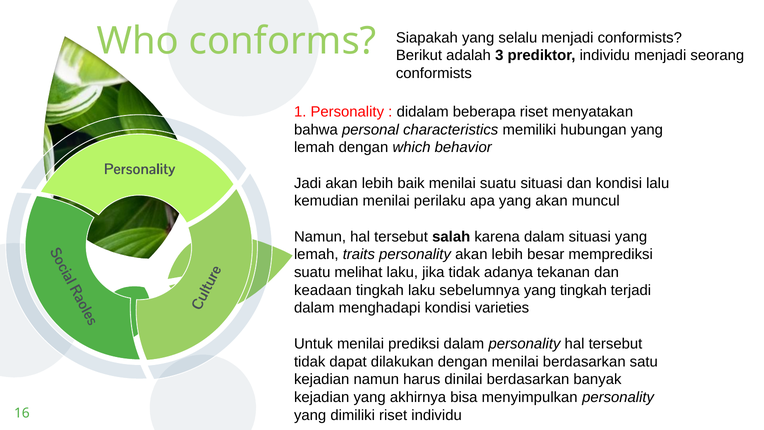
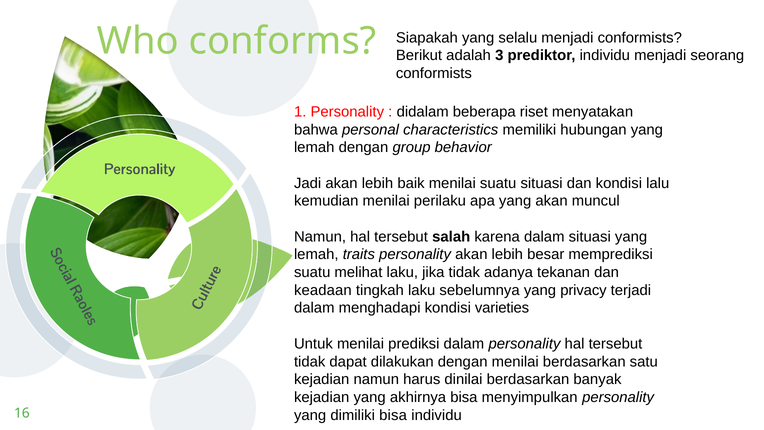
which: which -> group (412, 147)
yang tingkah: tingkah -> privacy (583, 290)
dimiliki riset: riset -> bisa (393, 415)
